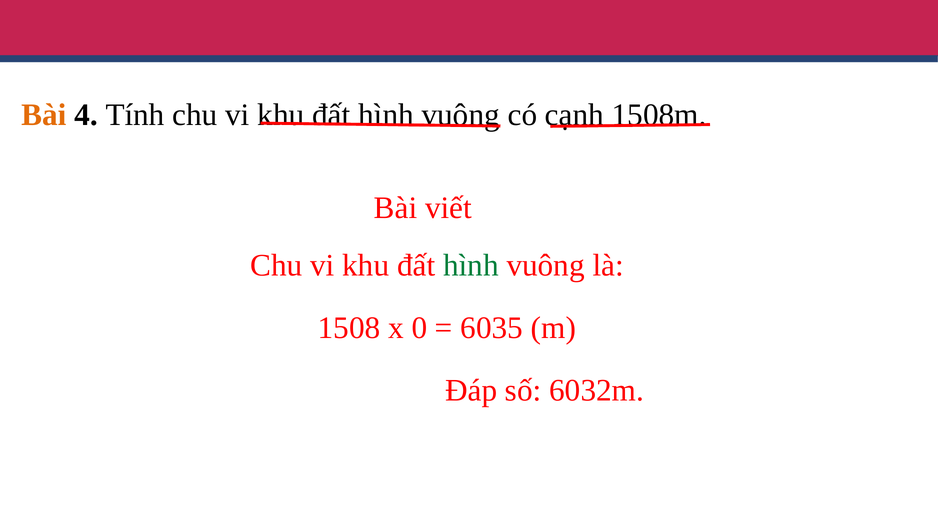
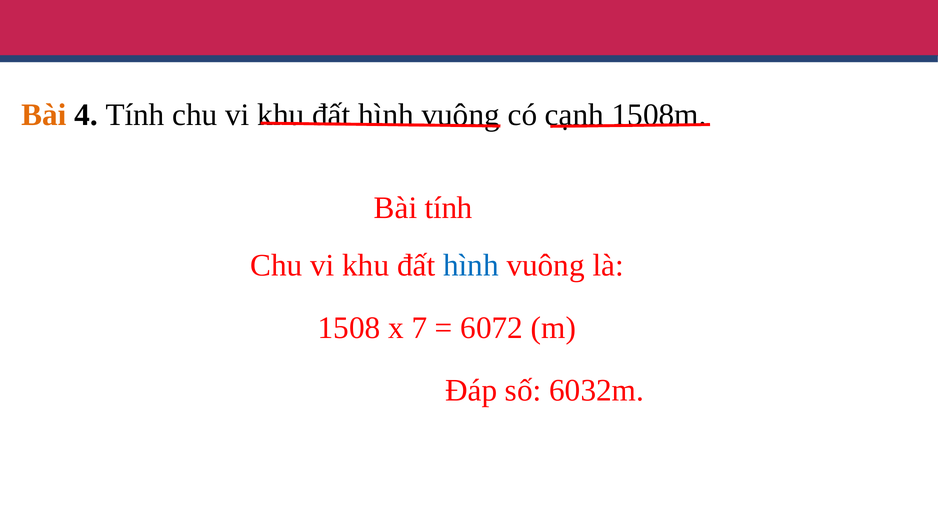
Bài viết: viết -> tính (449, 208)
hình colour: green -> blue (471, 265)
0: 0 -> 7 (419, 328)
6035: 6035 -> 6072 (492, 328)
